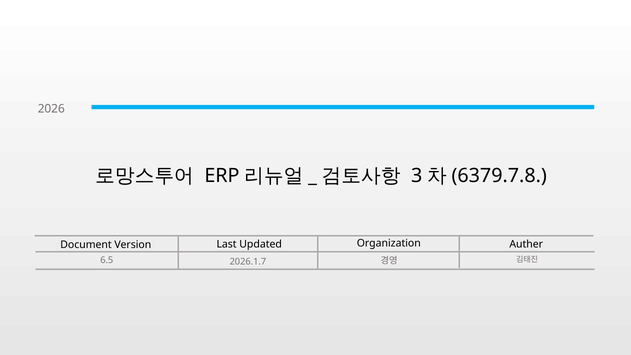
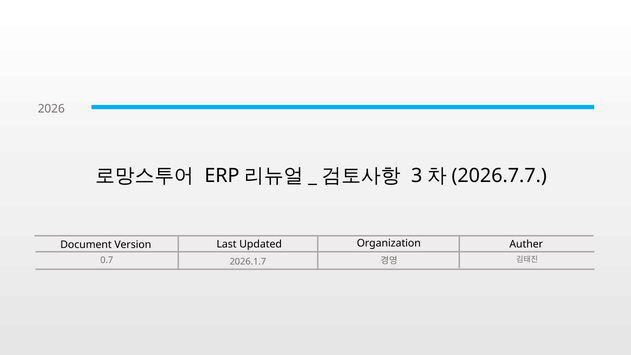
6379.7.8: 6379.7.8 -> 2026.7.7 (499, 176)
6.5: 6.5 -> 0.7 (107, 260)
